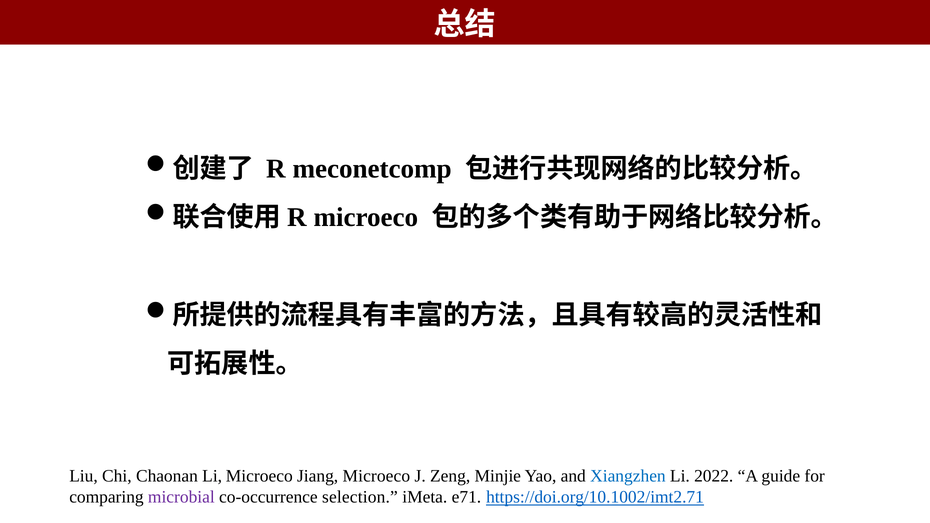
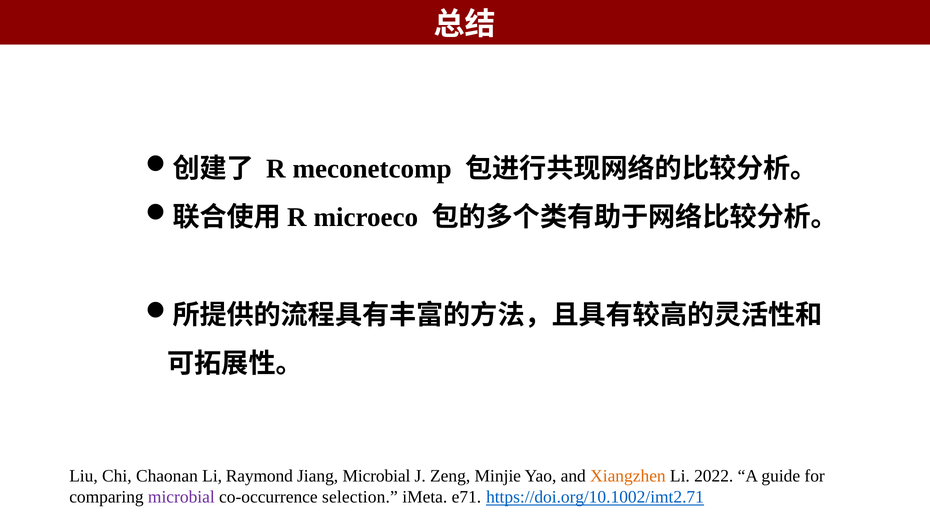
Li Microeco: Microeco -> Raymond (259, 476)
Jiang Microeco: Microeco -> Microbial (376, 476)
Xiangzhen colour: blue -> orange (628, 476)
